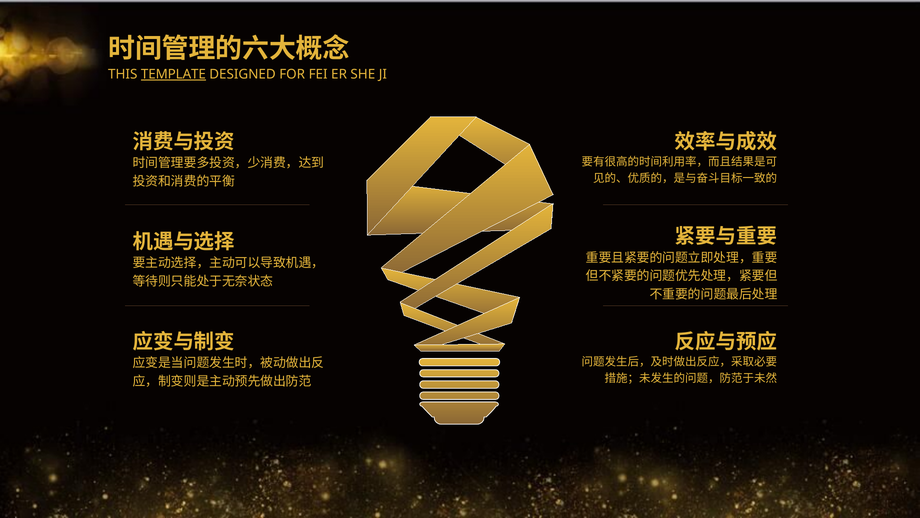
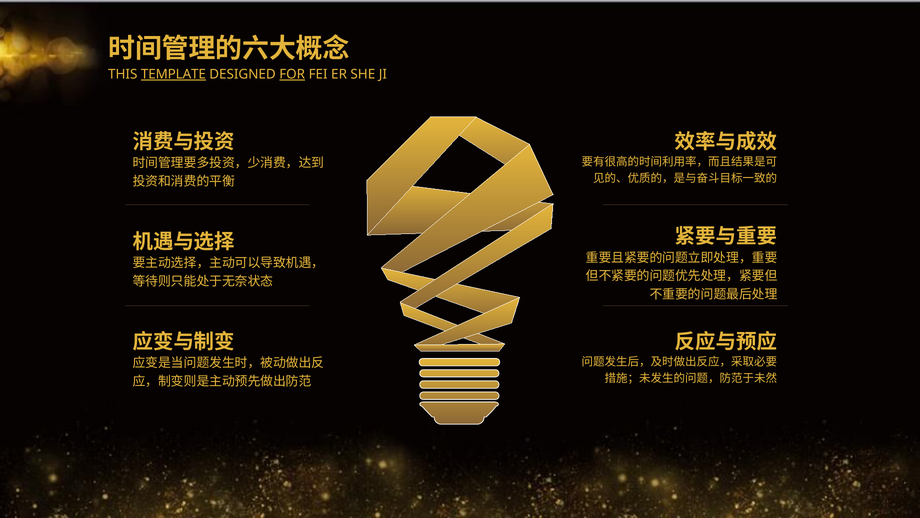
FOR underline: none -> present (292, 74)
